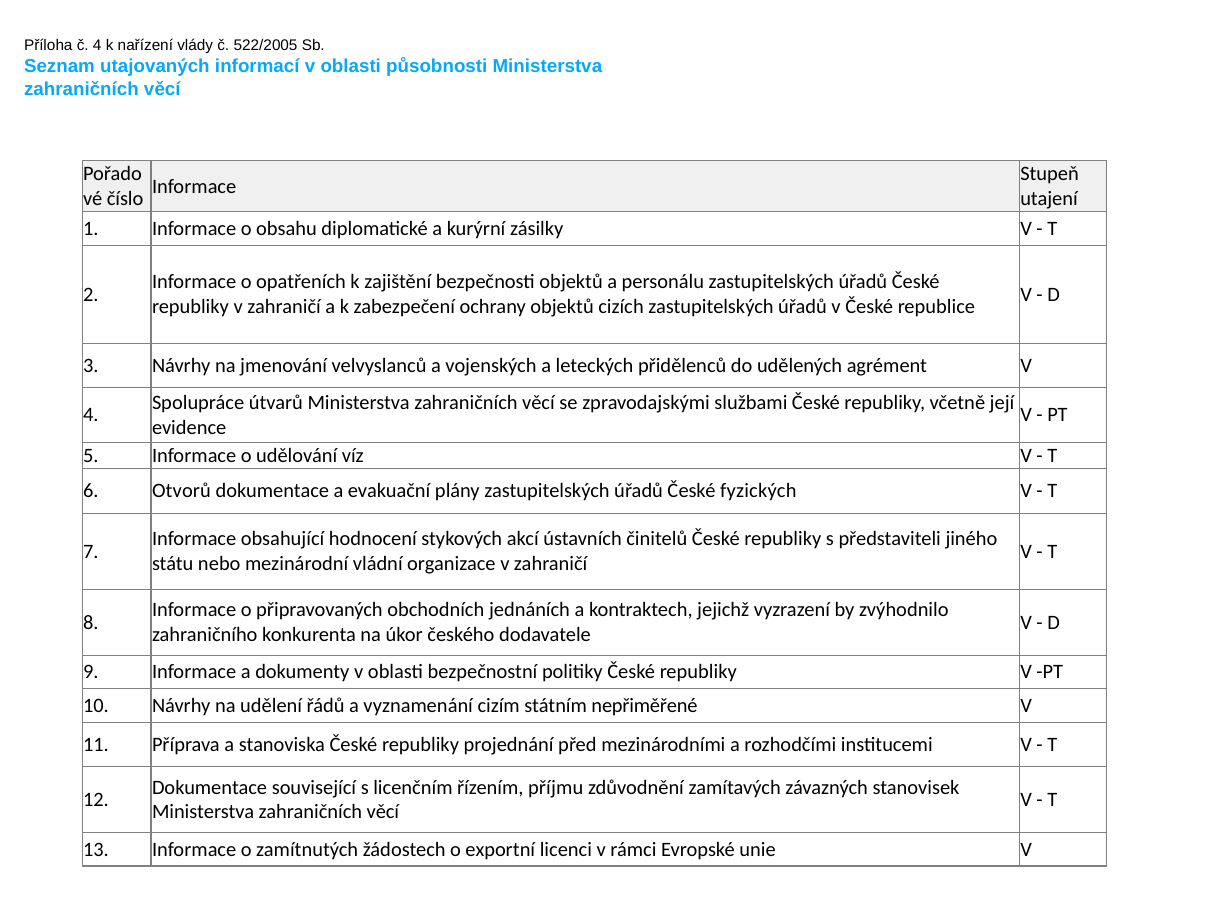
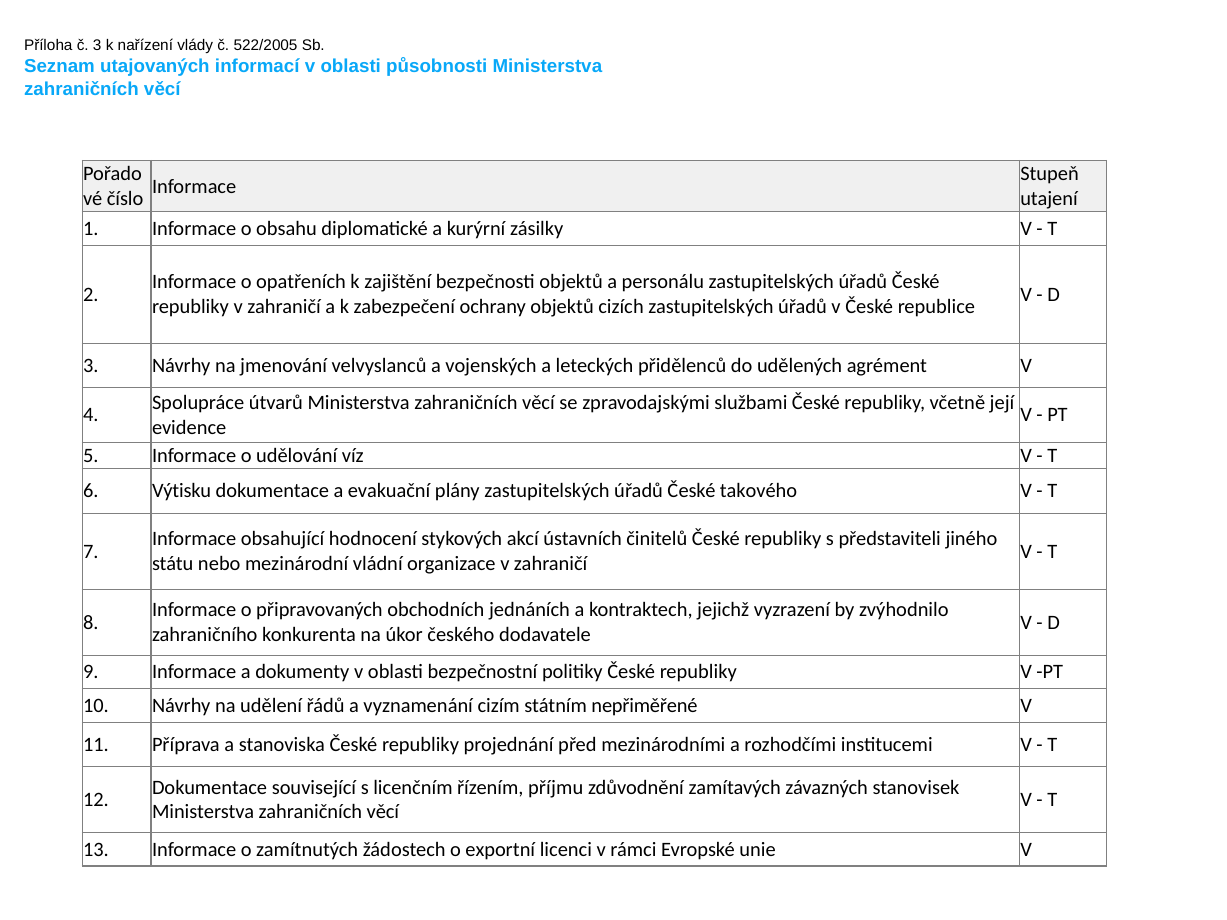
č 4: 4 -> 3 (97, 46)
Otvorů: Otvorů -> Výtisku (182, 491)
fyzických: fyzických -> takového (759, 491)
